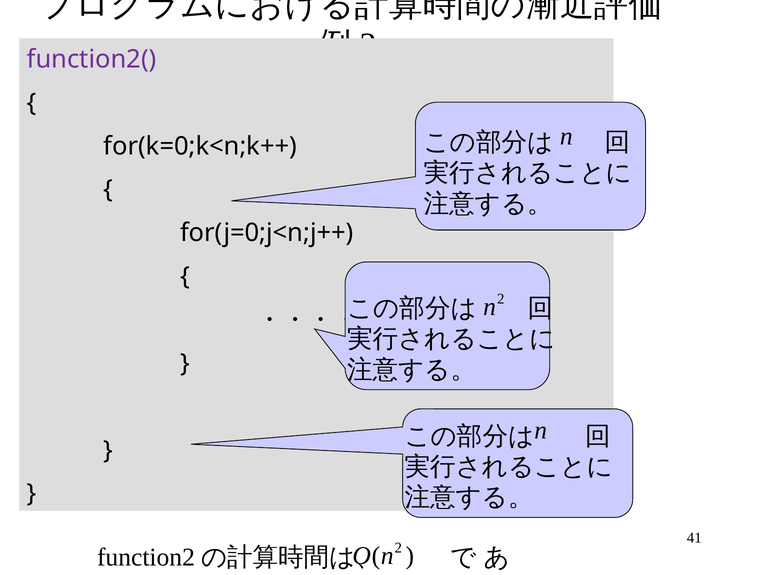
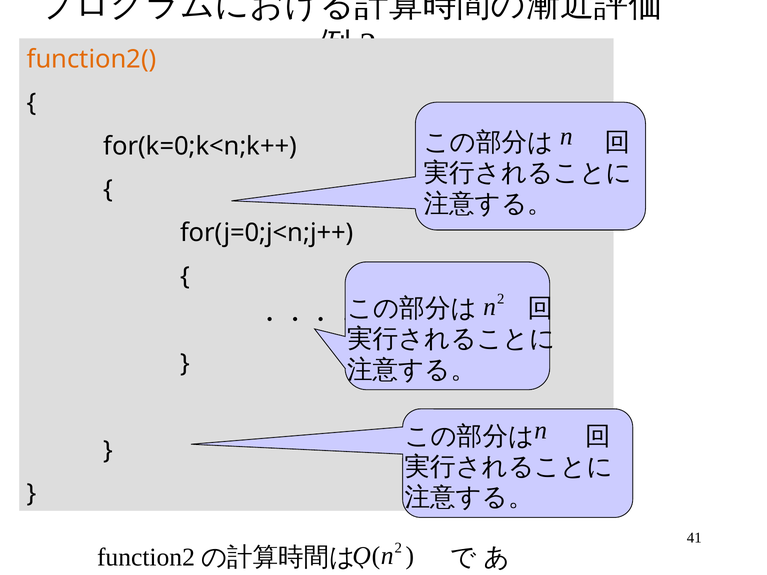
function2( colour: purple -> orange (92, 59)
